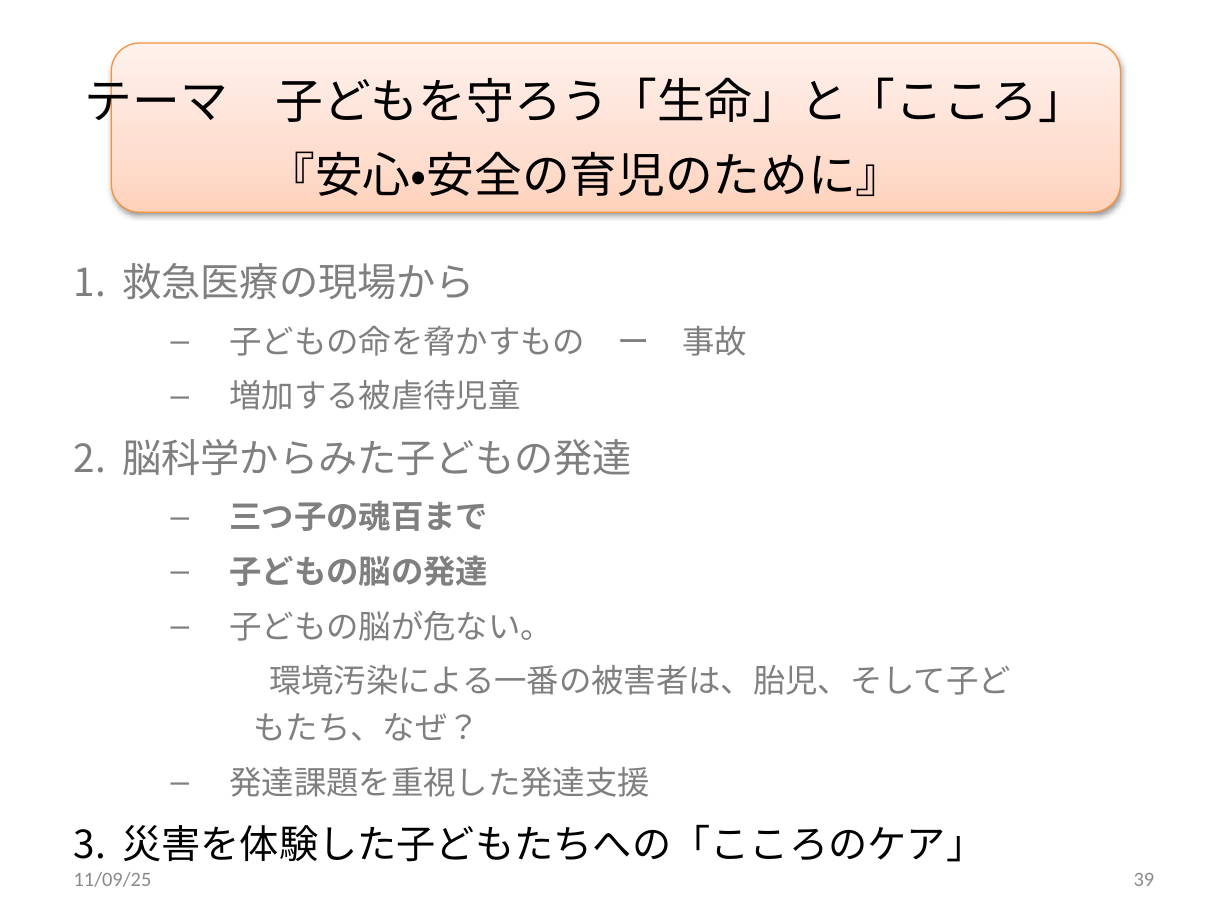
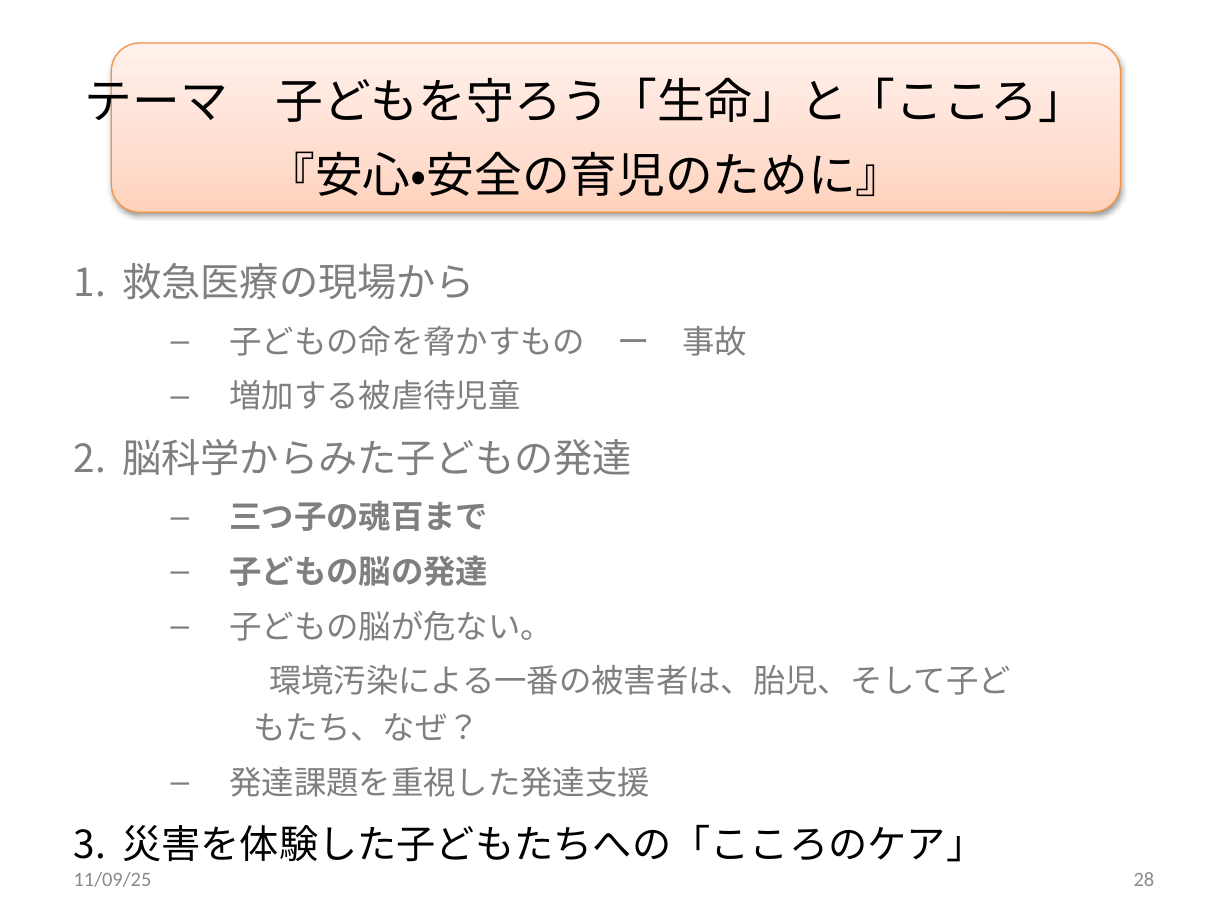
39: 39 -> 28 (1144, 879)
